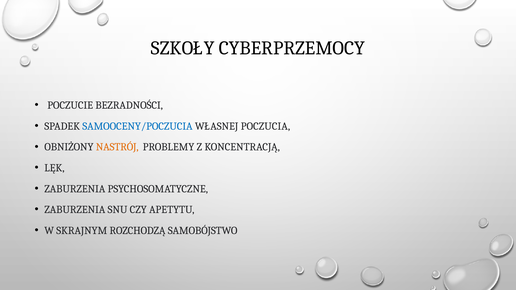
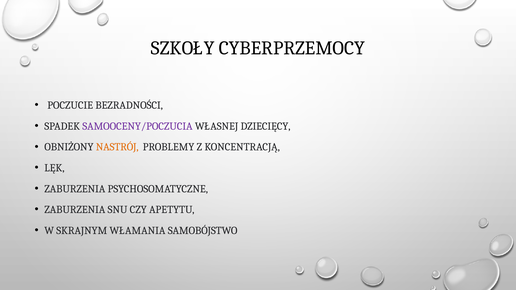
SAMOOCENY/POCZUCIA colour: blue -> purple (137, 126)
POCZUCIA: POCZUCIA -> DZIECIĘCY (266, 126)
ROZCHODZĄ: ROZCHODZĄ -> WŁAMANIA (137, 231)
